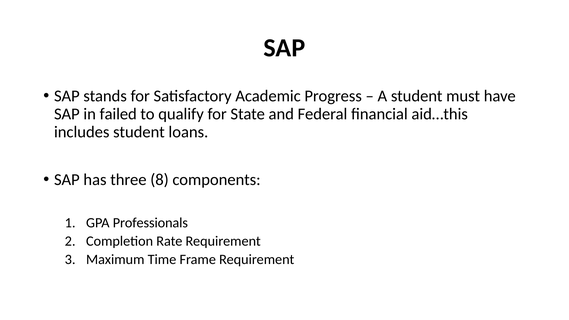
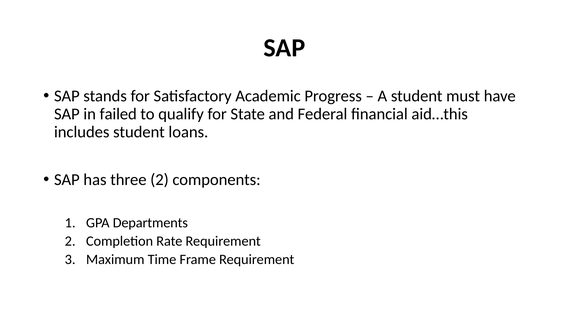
three 8: 8 -> 2 (160, 180)
Professionals: Professionals -> Departments (150, 223)
